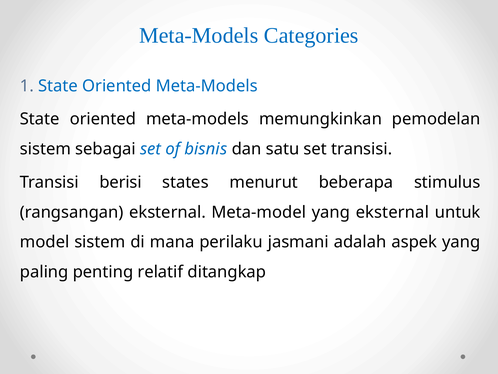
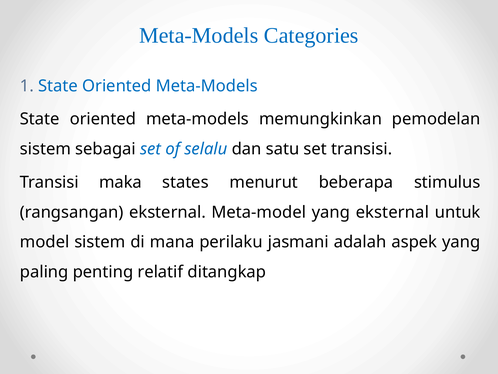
bisnis: bisnis -> selalu (206, 149)
berisi: berisi -> maka (121, 182)
